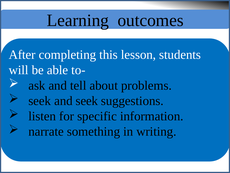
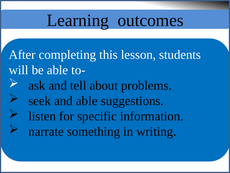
and seek: seek -> able (87, 101)
